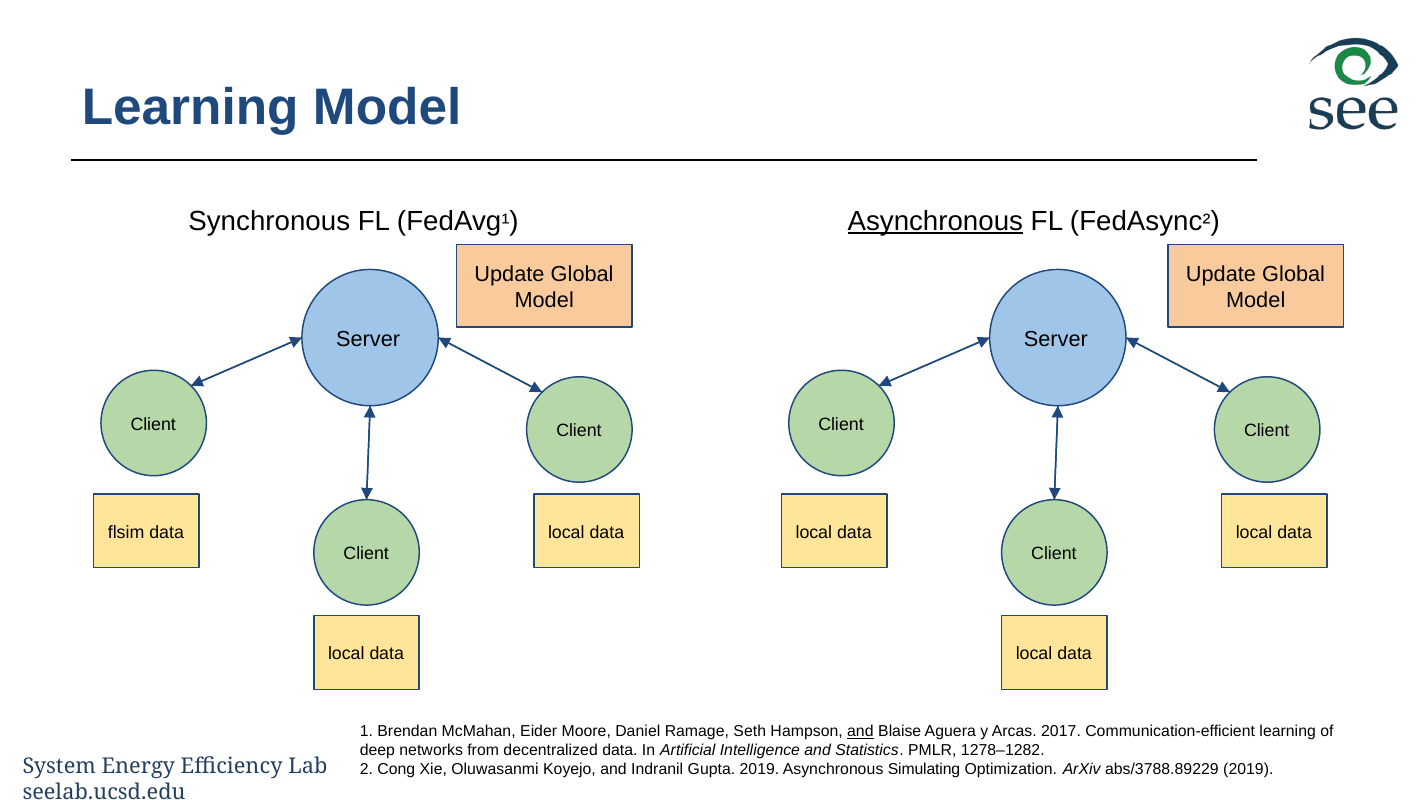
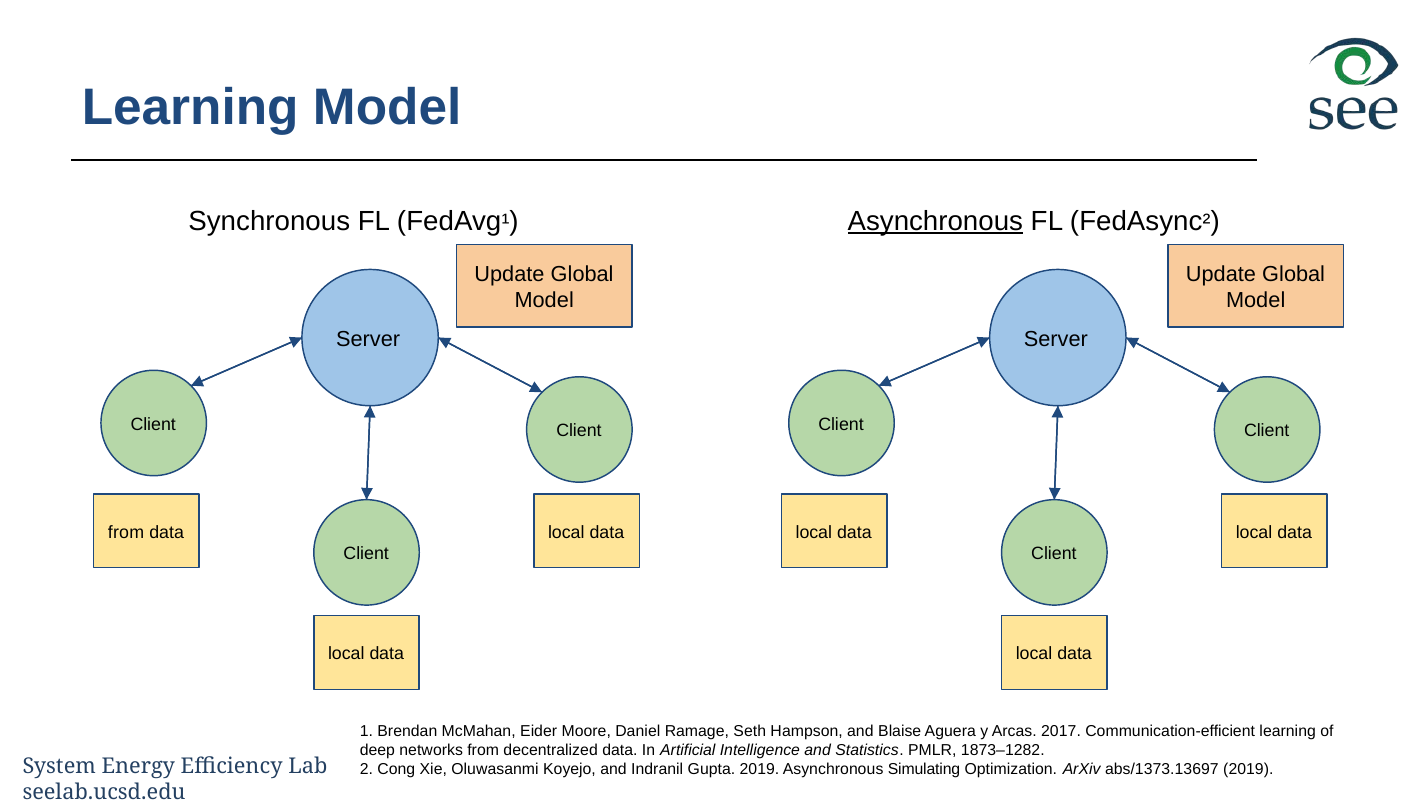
flsim: flsim -> from (126, 532)
and underline: present -> none (860, 732)
1278–1282: 1278–1282 -> 1873–1282 (1003, 751)
abs/3788.89229: abs/3788.89229 -> abs/1373.13697 (1162, 770)
